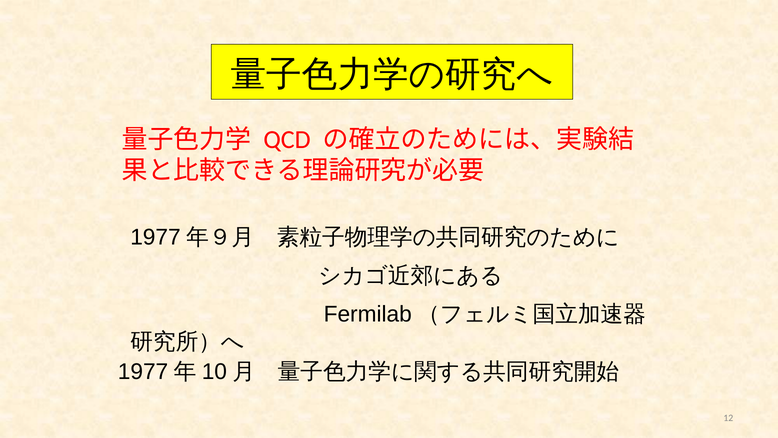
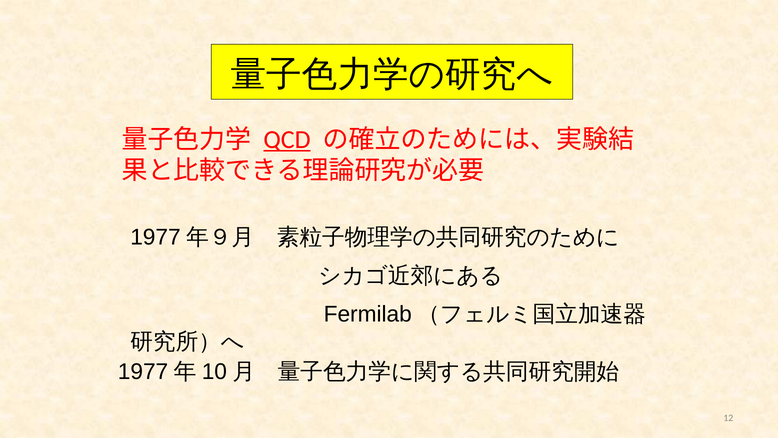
QCD underline: none -> present (287, 139)
